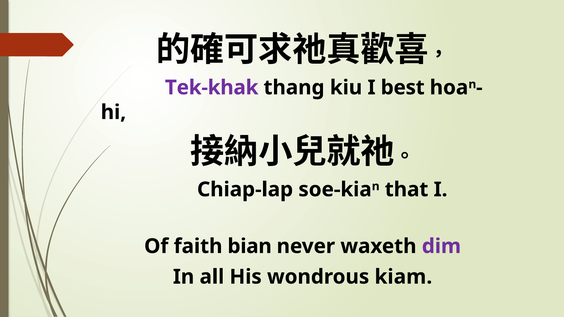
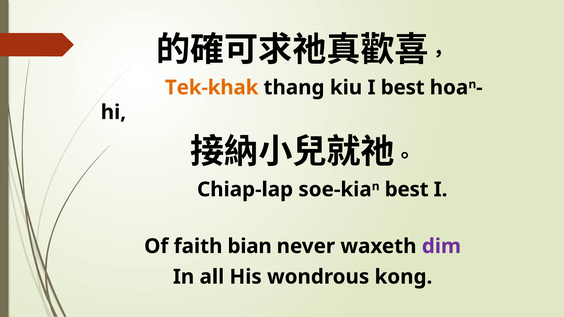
Tek-khak colour: purple -> orange (212, 88)
that: that -> best (407, 190)
kiam: kiam -> kong (403, 277)
